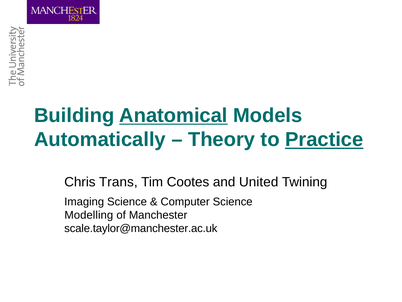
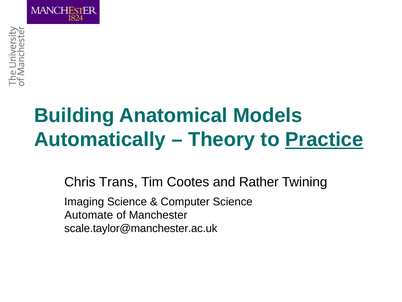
Anatomical underline: present -> none (173, 115)
United: United -> Rather (259, 182)
Modelling: Modelling -> Automate (89, 215)
